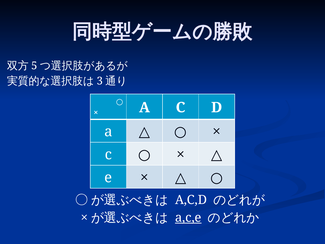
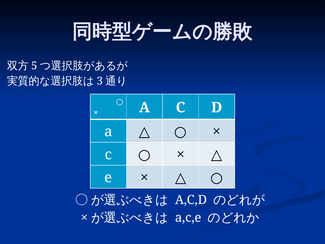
a,c,e underline: present -> none (188, 217)
